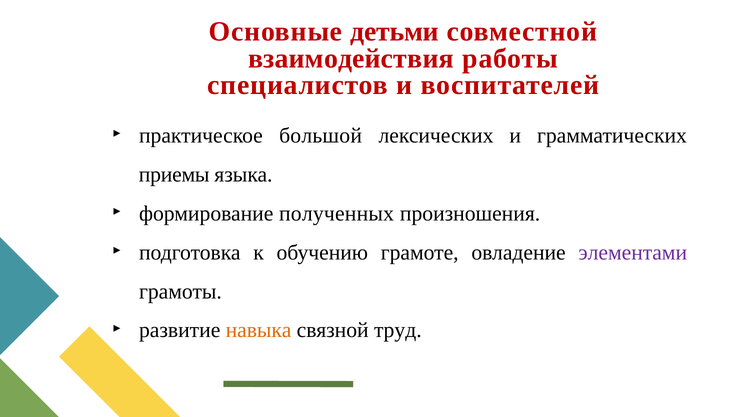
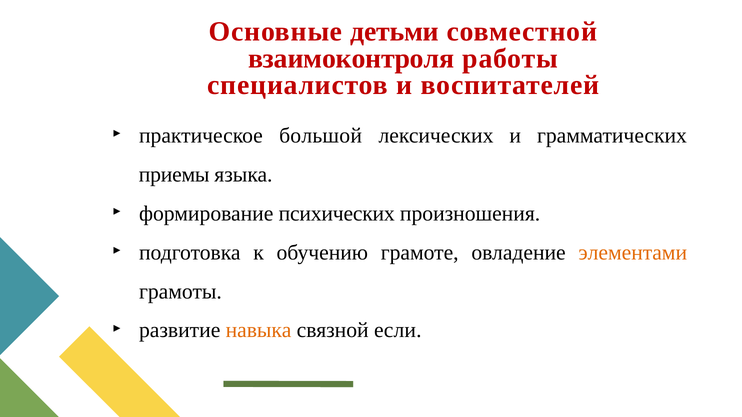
взаимодействия: взаимодействия -> взаимоконтроля (351, 58)
полученных: полученных -> психических (337, 214)
элементами colour: purple -> orange (633, 253)
труд: труд -> если (398, 331)
